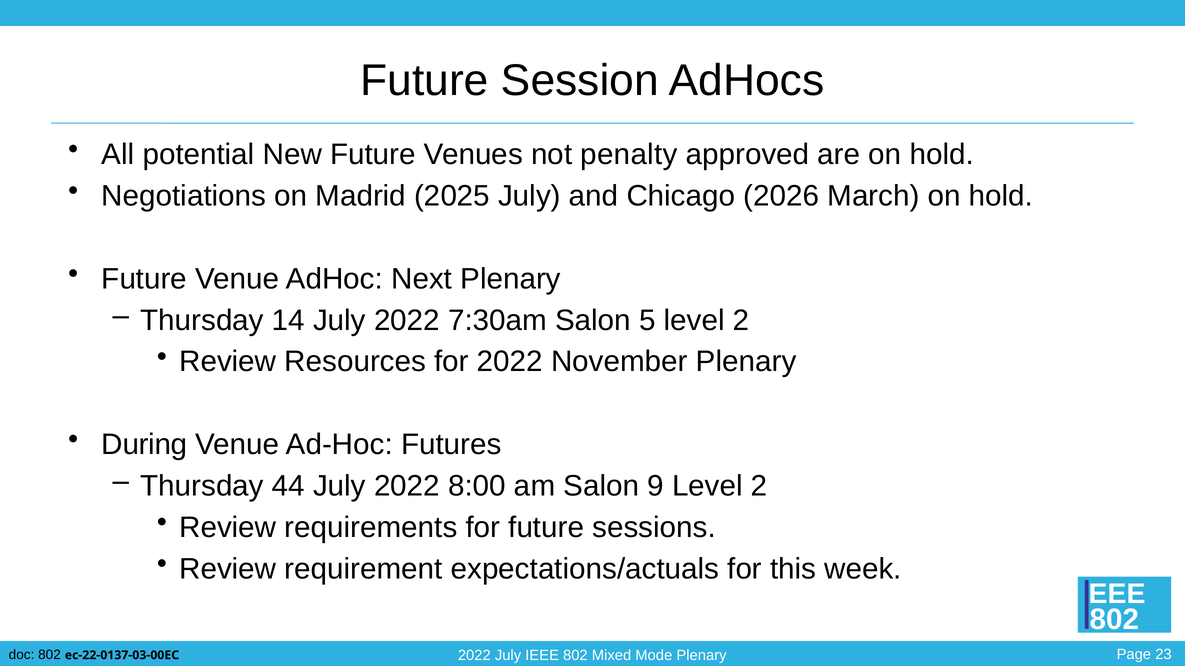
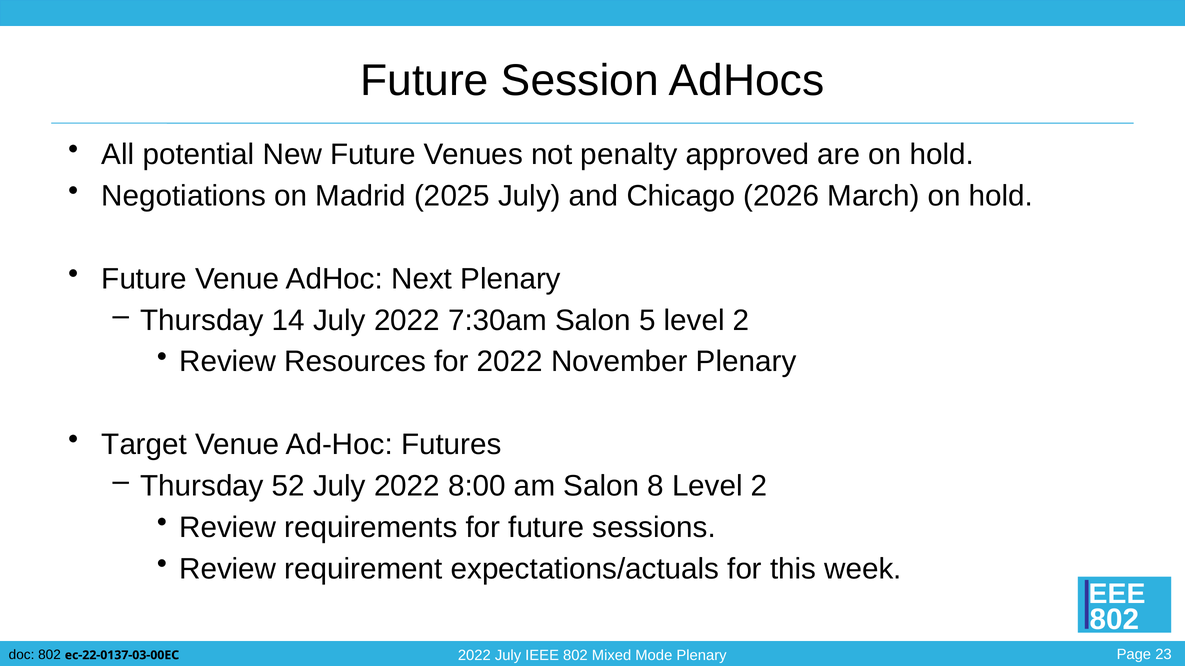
During: During -> Target (144, 445)
44: 44 -> 52 (288, 486)
9: 9 -> 8 (656, 486)
